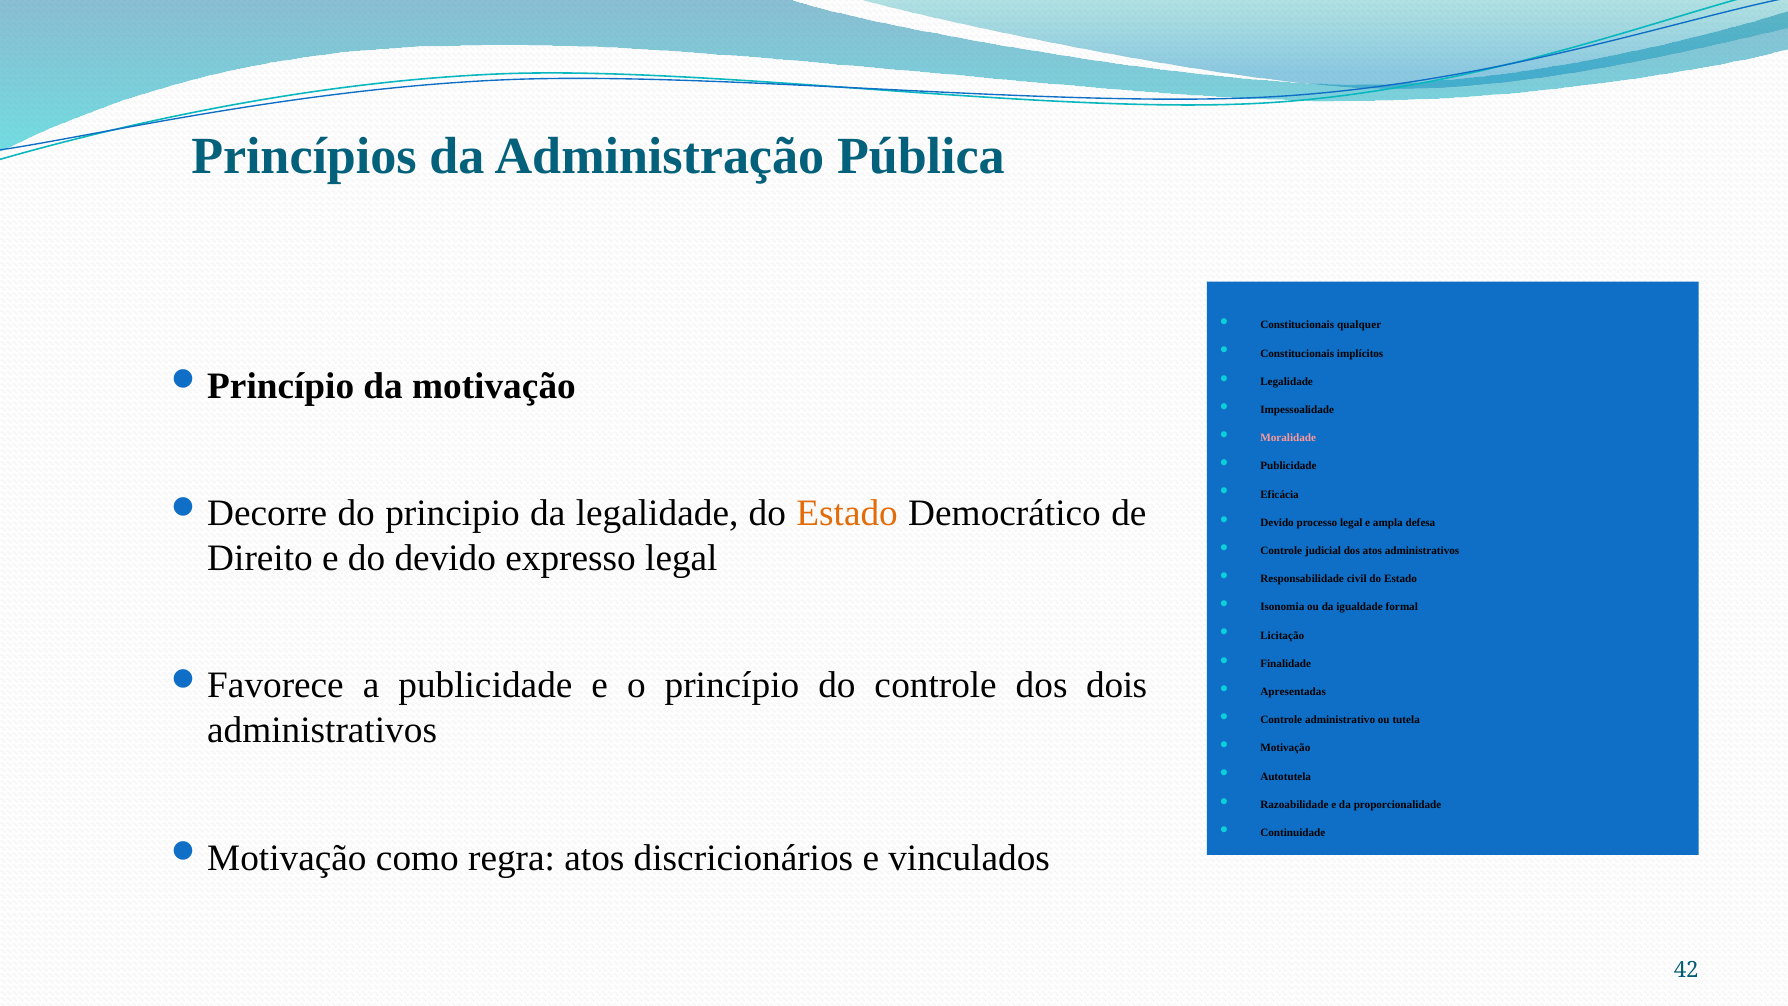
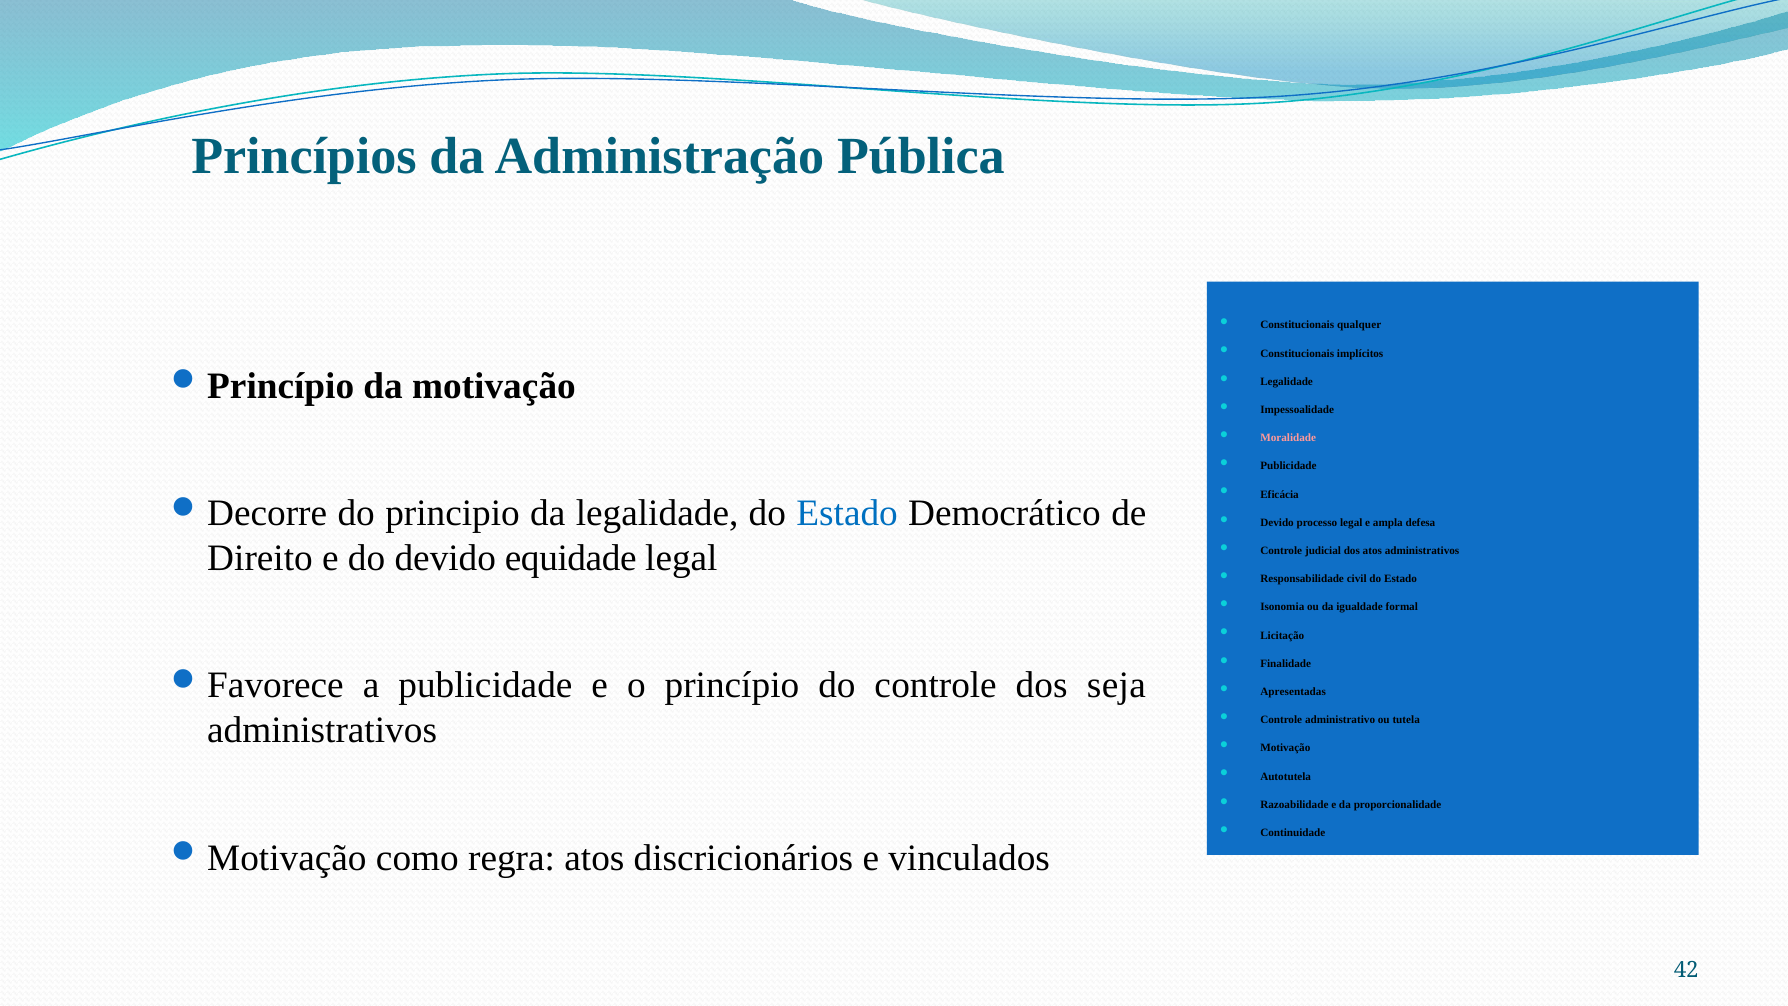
Estado colour: orange -> blue (847, 513)
expresso: expresso -> equidade (571, 558)
dois: dois -> seja (1116, 685)
